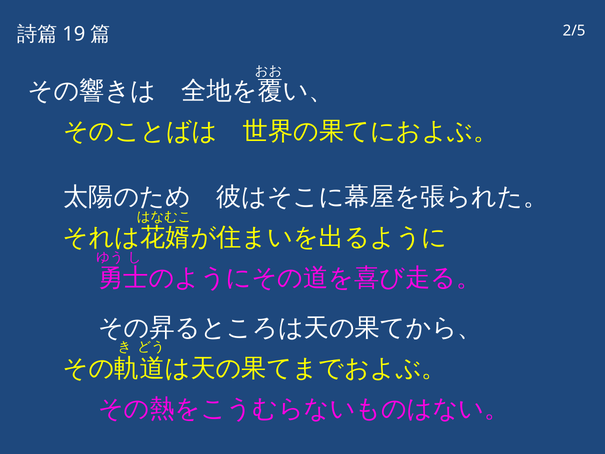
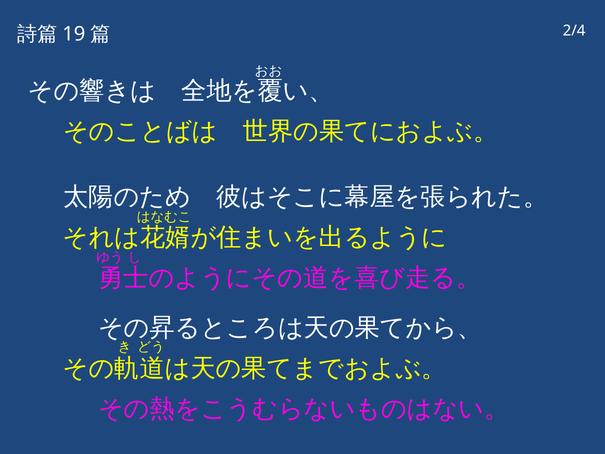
2/5: 2/5 -> 2/4 (574, 31)
